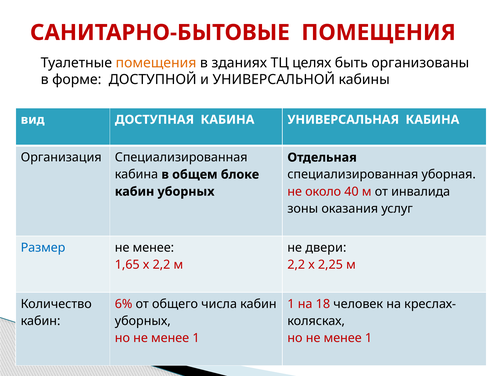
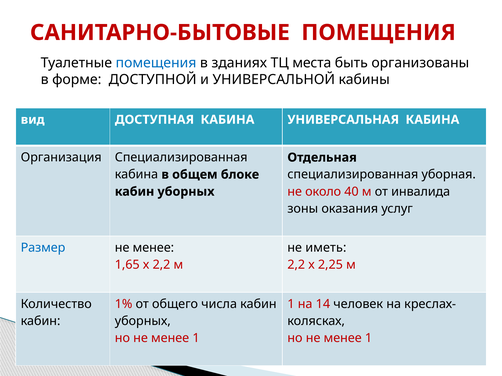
помещения colour: orange -> blue (156, 63)
целях: целях -> места (312, 63)
двери: двери -> иметь (326, 248)
6%: 6% -> 1% (124, 304)
18: 18 -> 14 (323, 304)
